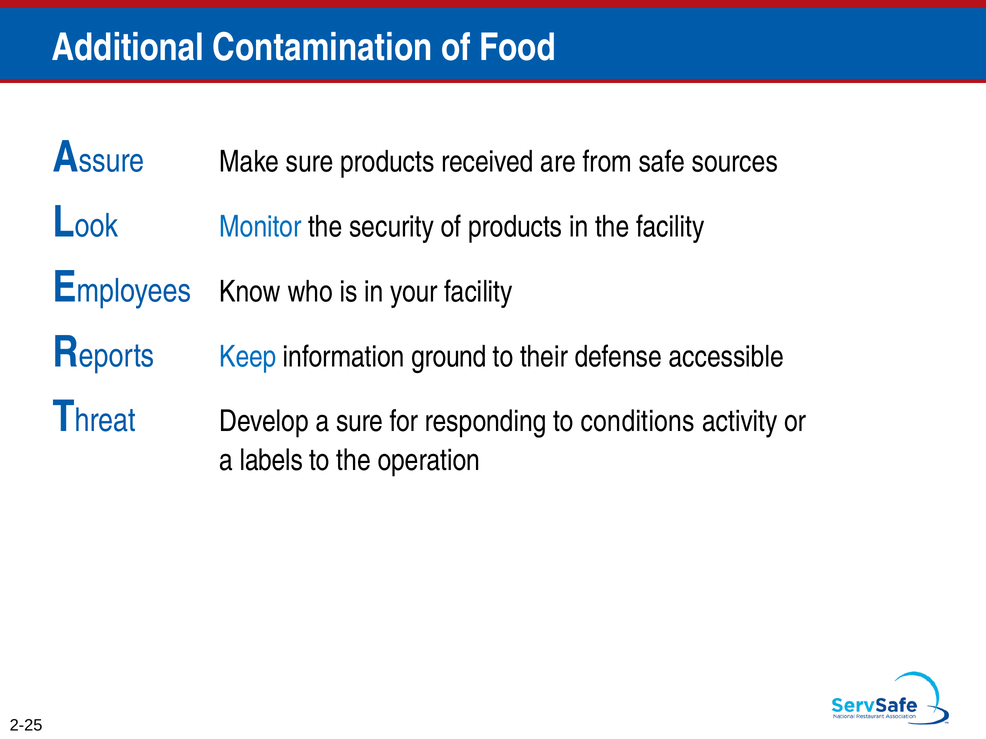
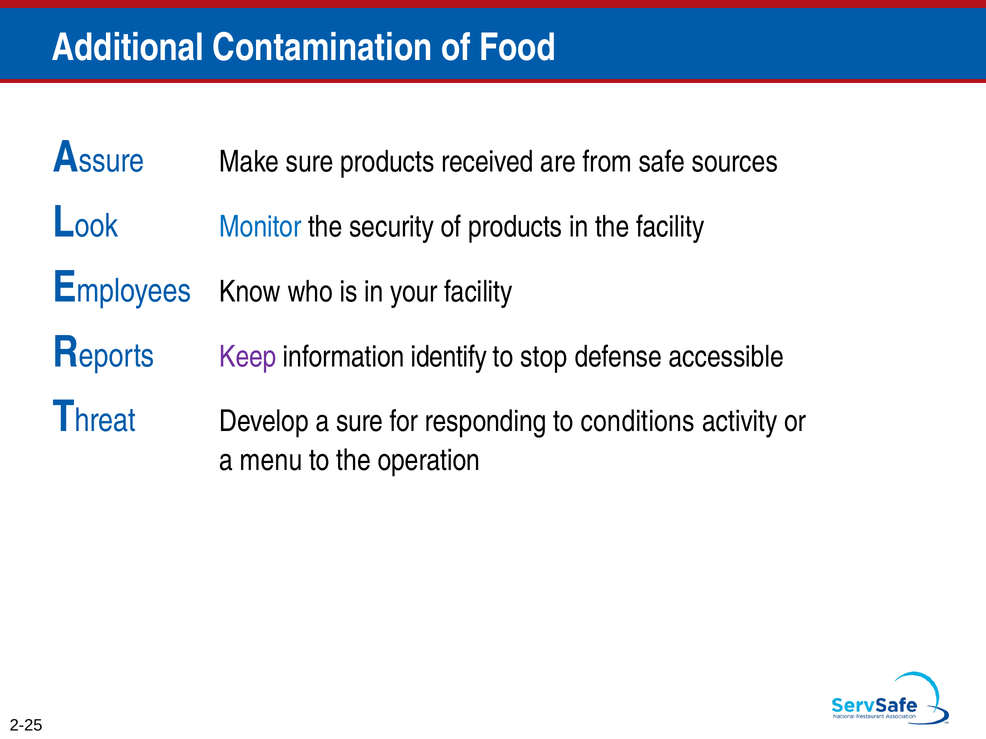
Keep colour: blue -> purple (248, 357)
ground: ground -> identify (449, 357)
their: their -> stop (544, 357)
labels: labels -> menu (271, 461)
